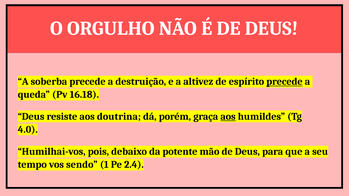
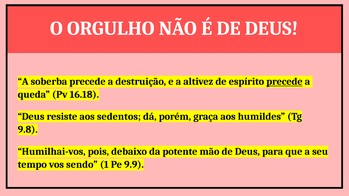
doutrina: doutrina -> sedentos (119, 117)
aos underline: present -> none (228, 117)
4.0: 4.0 -> 9.8 (28, 130)
2.4: 2.4 -> 9.9 (134, 165)
